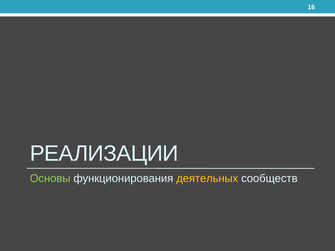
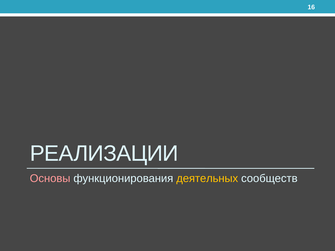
Основы colour: light green -> pink (50, 179)
